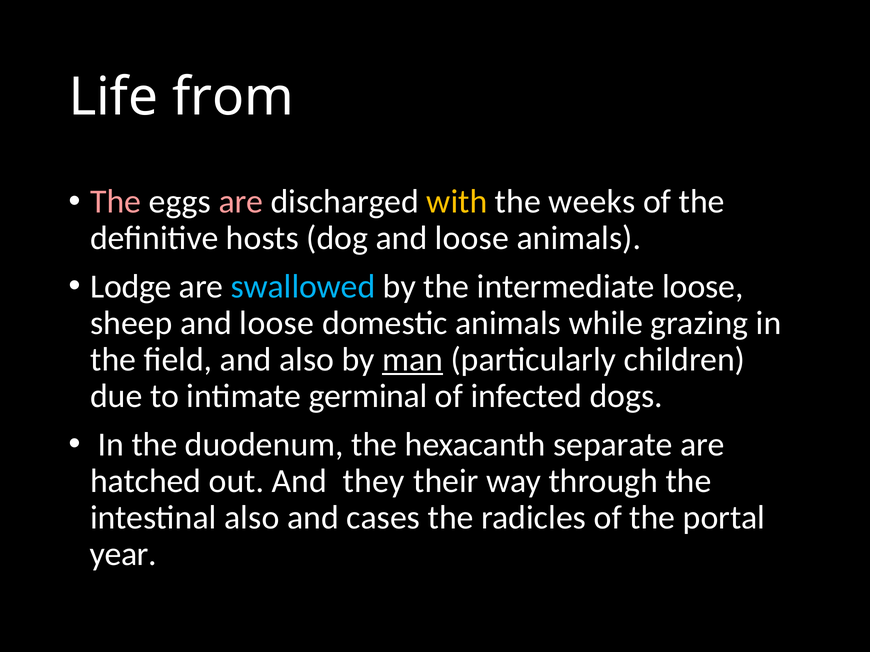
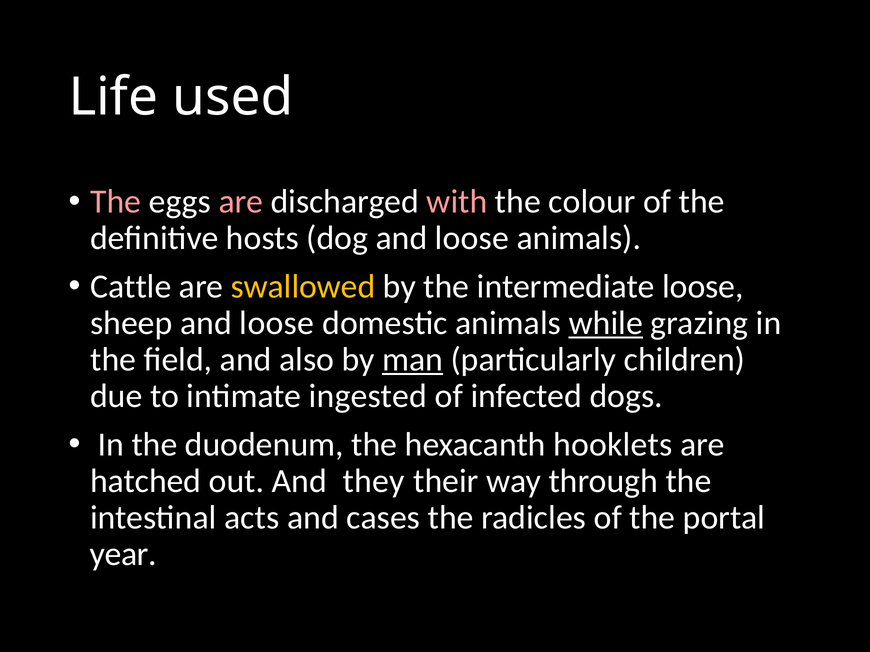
from: from -> used (233, 97)
with colour: yellow -> pink (457, 202)
weeks: weeks -> colour (592, 202)
Lodge: Lodge -> Cattle (131, 287)
swallowed colour: light blue -> yellow (303, 287)
while underline: none -> present (606, 323)
germinal: germinal -> ingested (368, 396)
separate: separate -> hooklets (613, 445)
intestinal also: also -> acts (252, 518)
